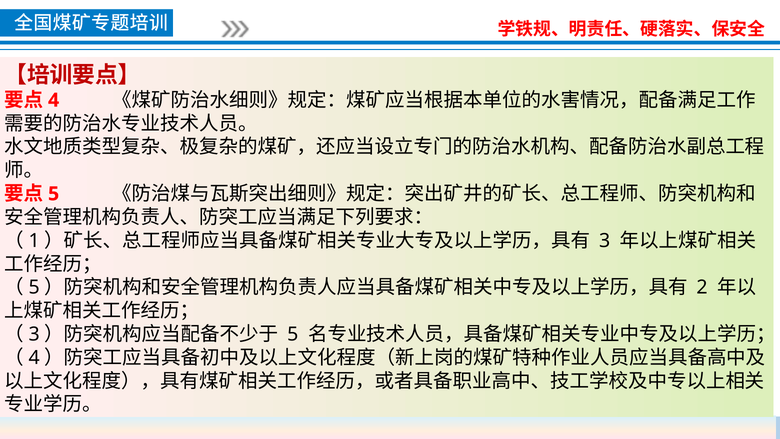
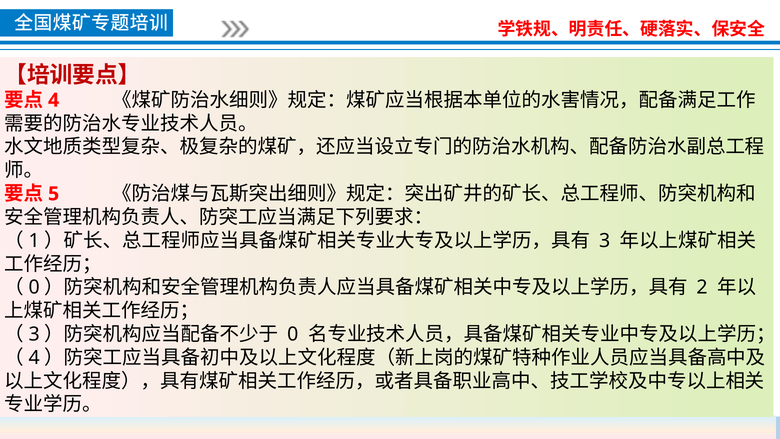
5: 5 -> 0 (34, 287)
5: 5 -> 0 (293, 334)
